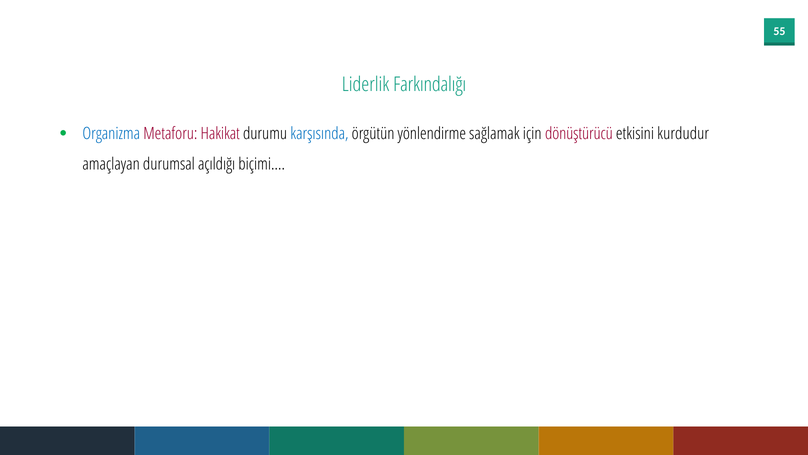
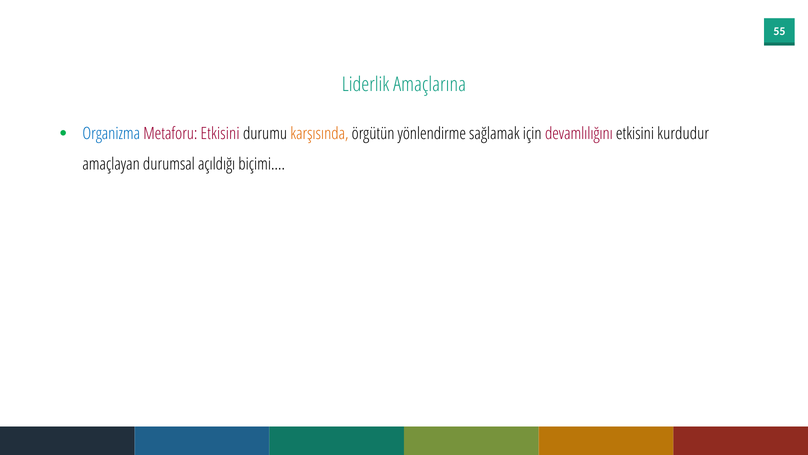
Farkındalığı: Farkındalığı -> Amaçlarına (430, 84)
Metaforu Hakikat: Hakikat -> Etkisini (220, 134)
karşısında colour: blue -> orange (319, 134)
dönüştürücü: dönüştürücü -> devamlılığını (579, 134)
